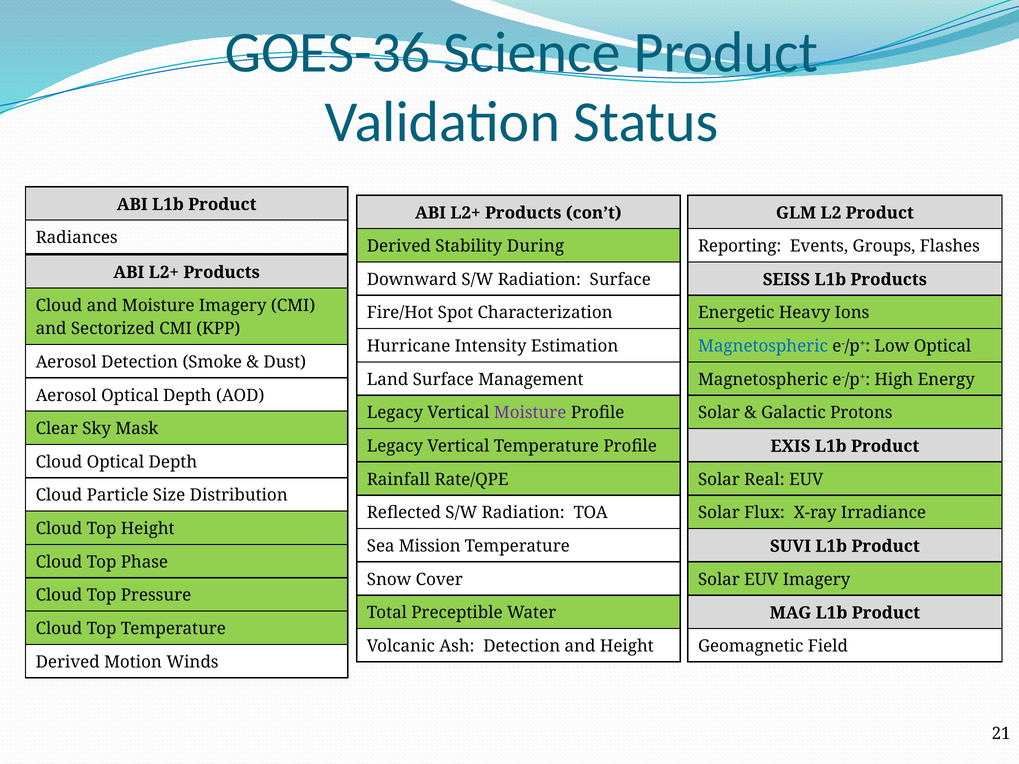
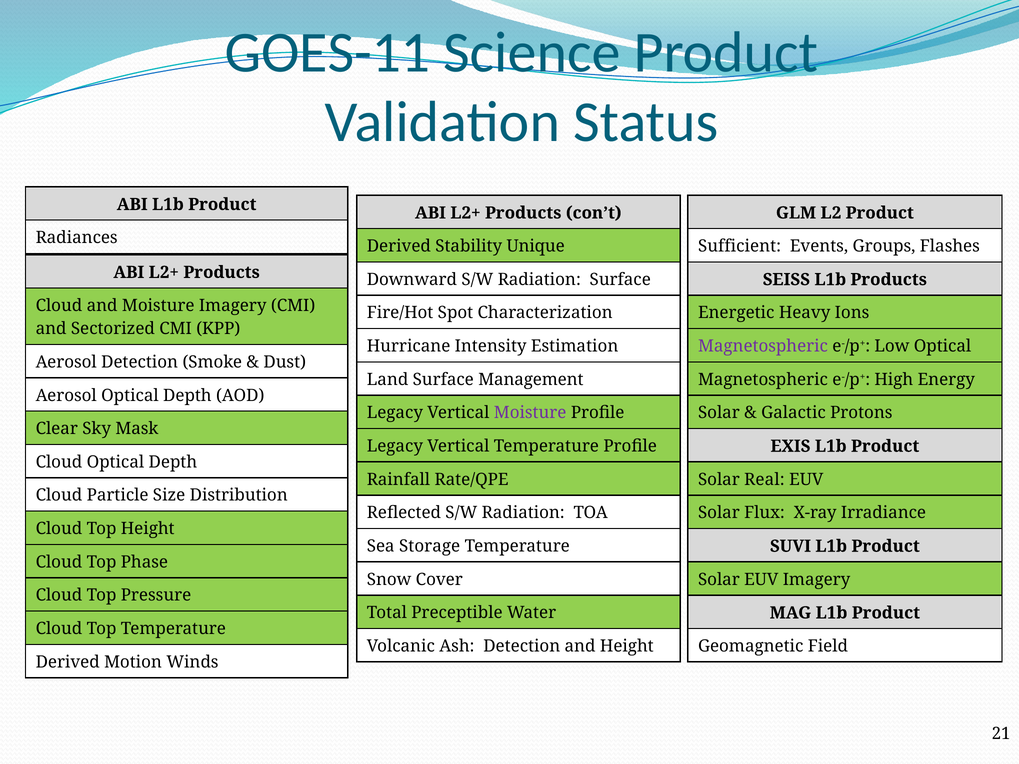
GOES-36: GOES-36 -> GOES-11 (327, 52)
During: During -> Unique (536, 246)
Reporting: Reporting -> Sufficient (740, 246)
Magnetospheric colour: blue -> purple (763, 346)
Mission: Mission -> Storage (430, 546)
